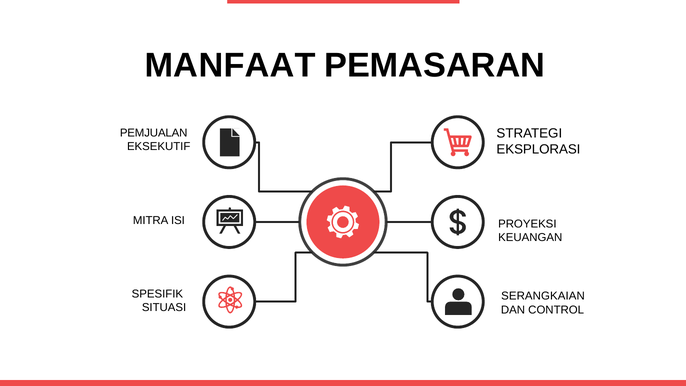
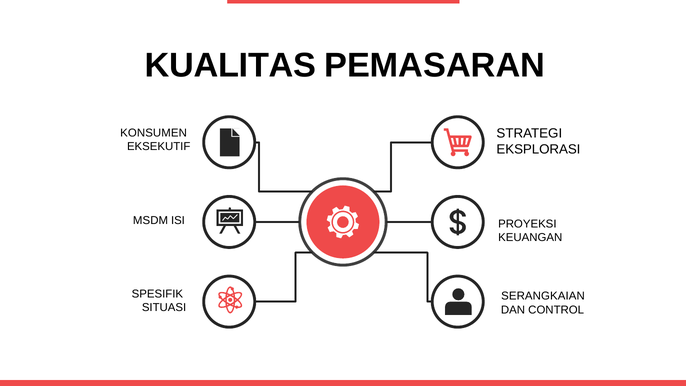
MANFAAT: MANFAAT -> KUALITAS (230, 66)
PEMJUALAN: PEMJUALAN -> KONSUMEN (154, 133)
MITRA: MITRA -> MSDM (151, 220)
